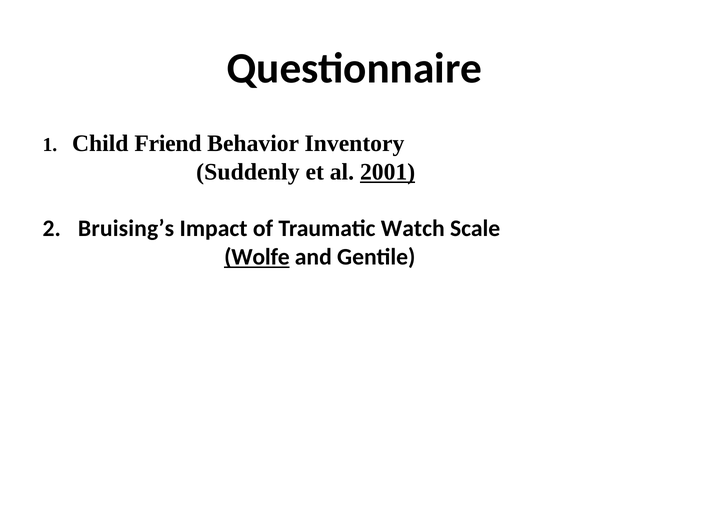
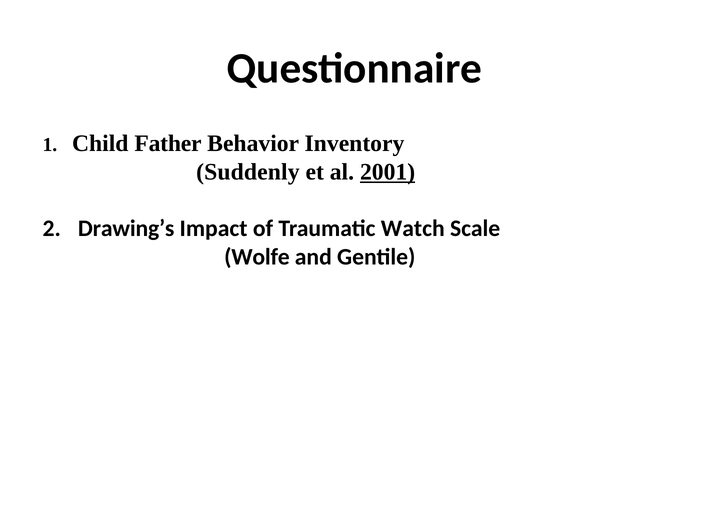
Friend: Friend -> Father (168, 143)
Bruising’s: Bruising’s -> Drawing’s (126, 229)
Wolfe underline: present -> none (257, 257)
